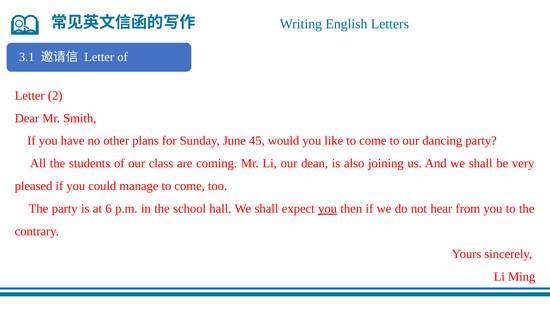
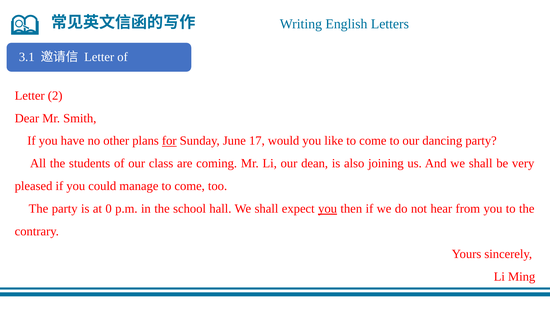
for underline: none -> present (169, 141)
45: 45 -> 17 (257, 141)
6: 6 -> 0 (109, 209)
